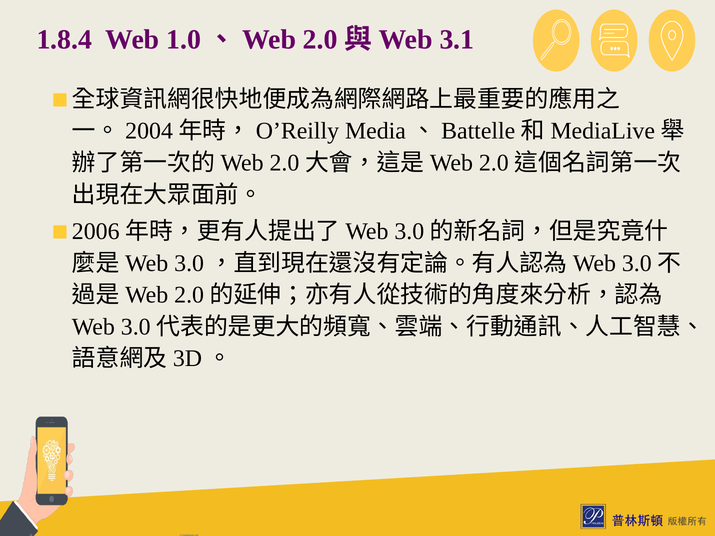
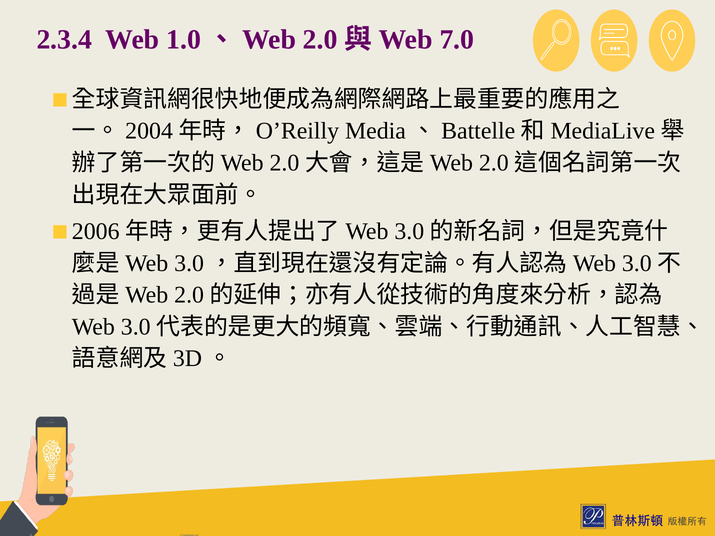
1.8.4: 1.8.4 -> 2.3.4 (64, 39)
3.1: 3.1 -> 7.0 (457, 39)
